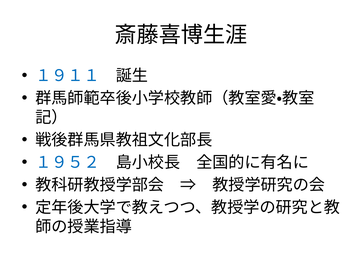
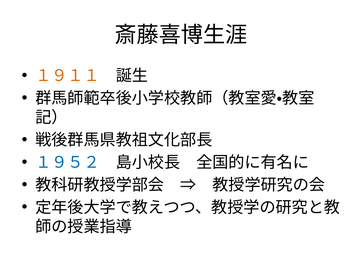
１９１１ colour: blue -> orange (67, 76)
